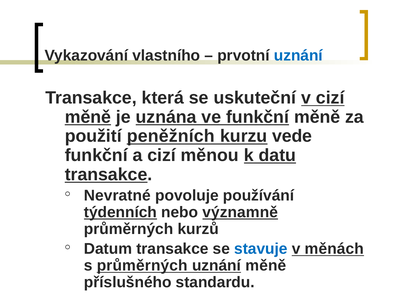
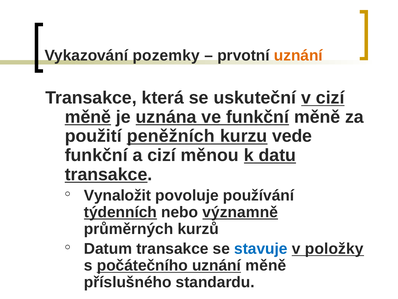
vlastního: vlastního -> pozemky (166, 56)
uznání colour: blue -> orange (298, 56)
Nevratné: Nevratné -> Vynaložit (117, 195)
měnách: měnách -> položky (334, 248)
s průměrných: průměrných -> počátečního (142, 265)
